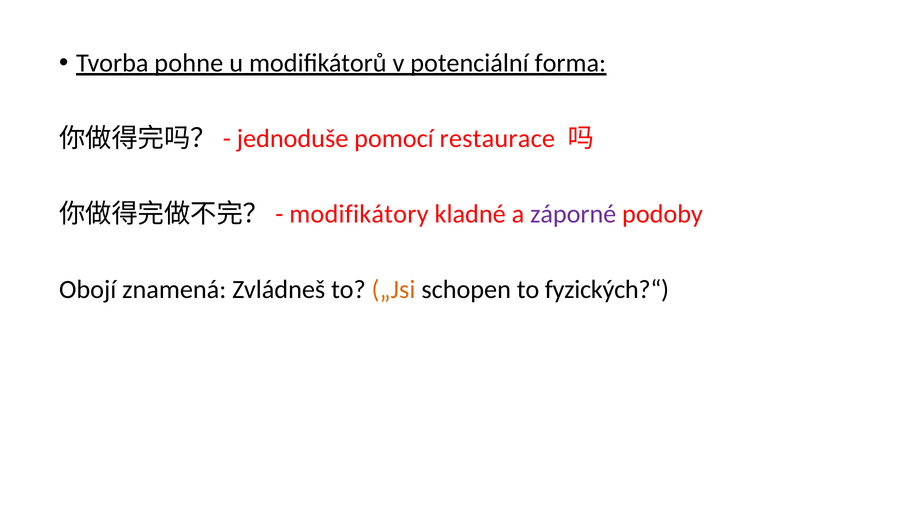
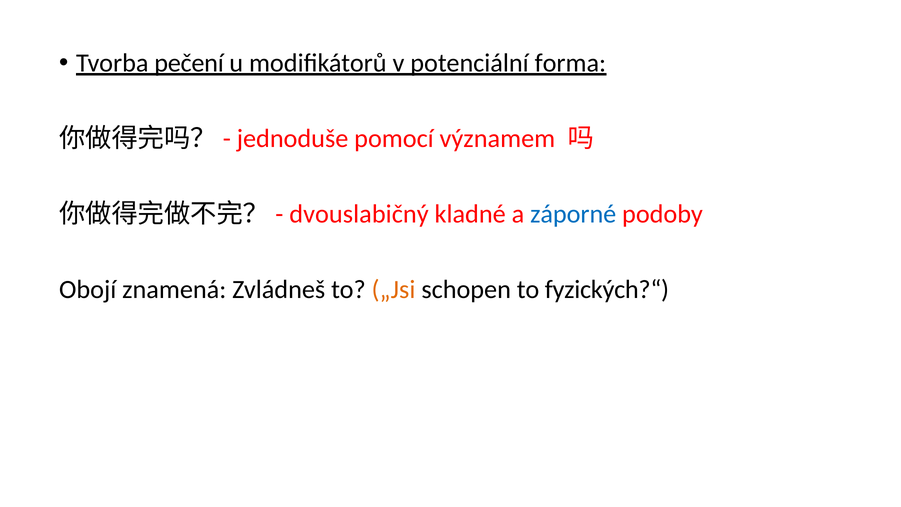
pohne: pohne -> pečení (189, 63)
restaurace: restaurace -> významem (497, 138)
modifikátory: modifikátory -> dvouslabičný (359, 214)
záporné colour: purple -> blue (573, 214)
